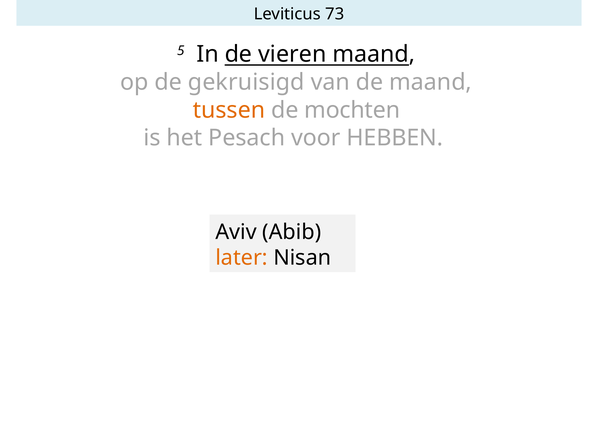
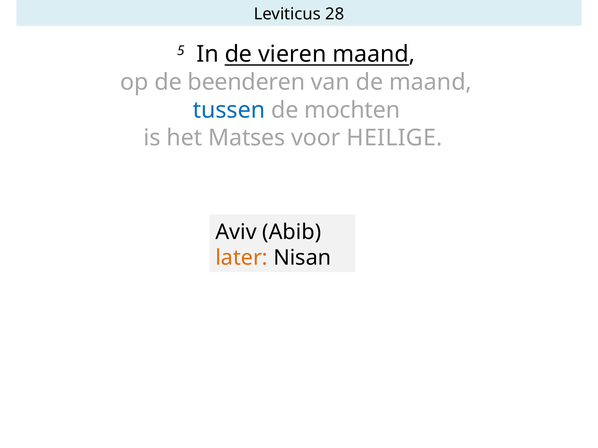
73: 73 -> 28 (335, 14)
gekruisigd: gekruisigd -> beenderen (246, 82)
tussen colour: orange -> blue (229, 110)
Pesach: Pesach -> Matses (247, 138)
HEBBEN: HEBBEN -> HEILIGE (395, 138)
